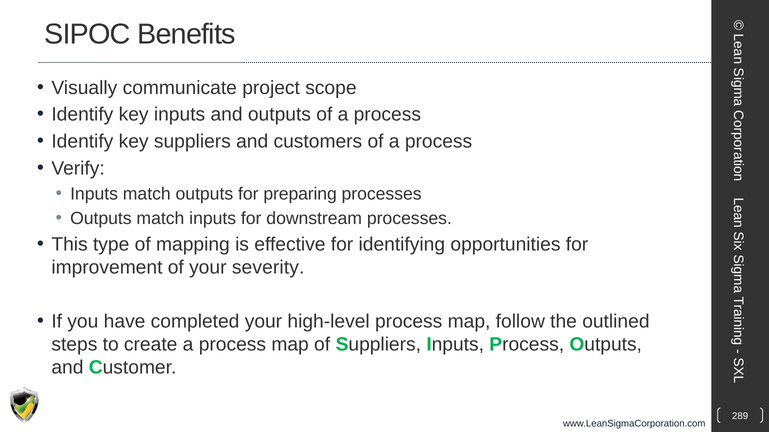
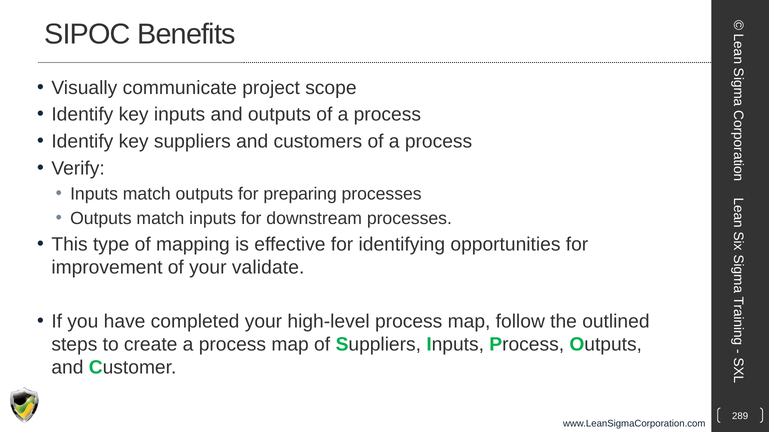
severity: severity -> validate (268, 268)
